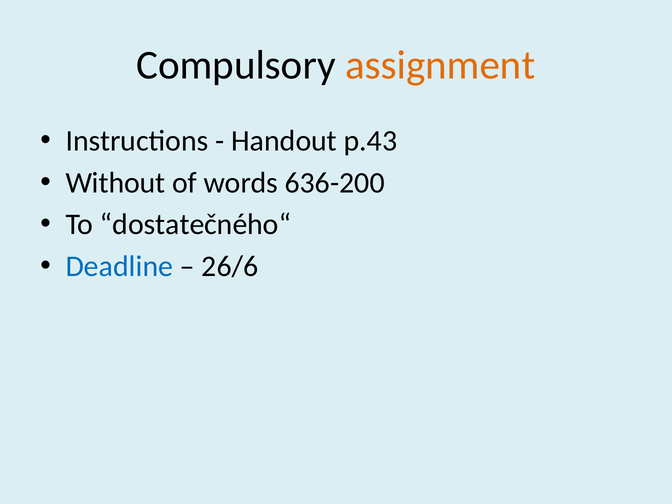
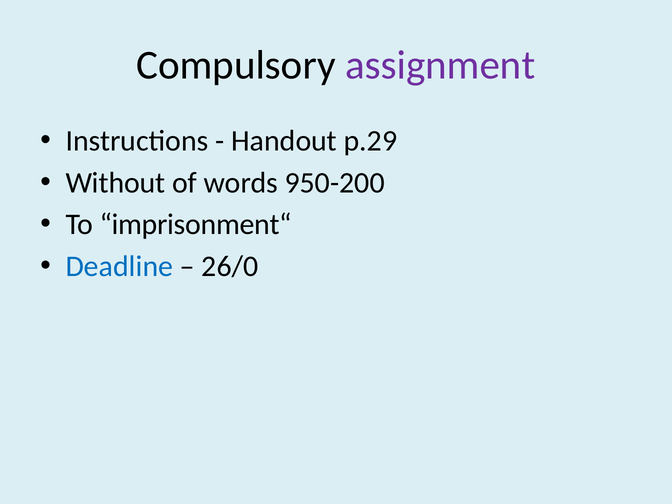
assignment colour: orange -> purple (440, 65)
p.43: p.43 -> p.29 (370, 141)
636-200: 636-200 -> 950-200 (335, 183)
dostatečného“: dostatečného“ -> imprisonment“ (196, 225)
26/6: 26/6 -> 26/0 (230, 266)
